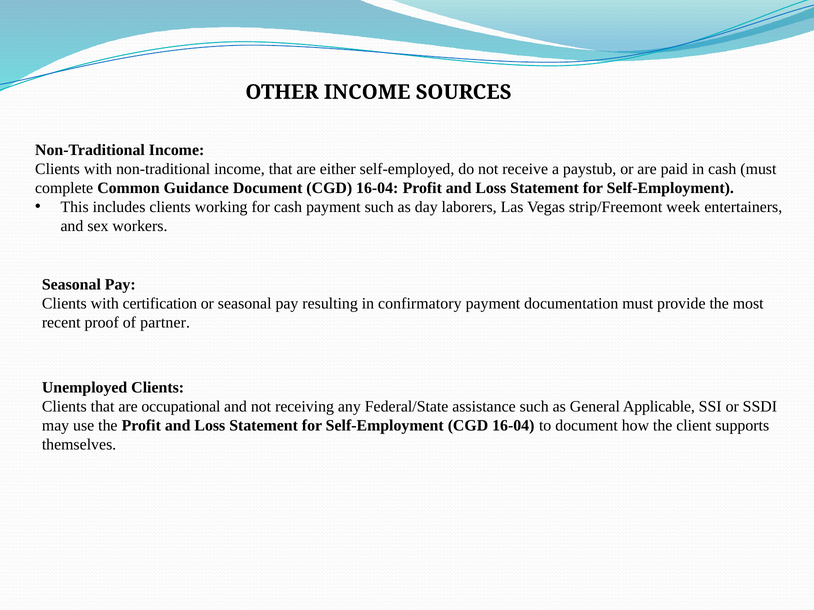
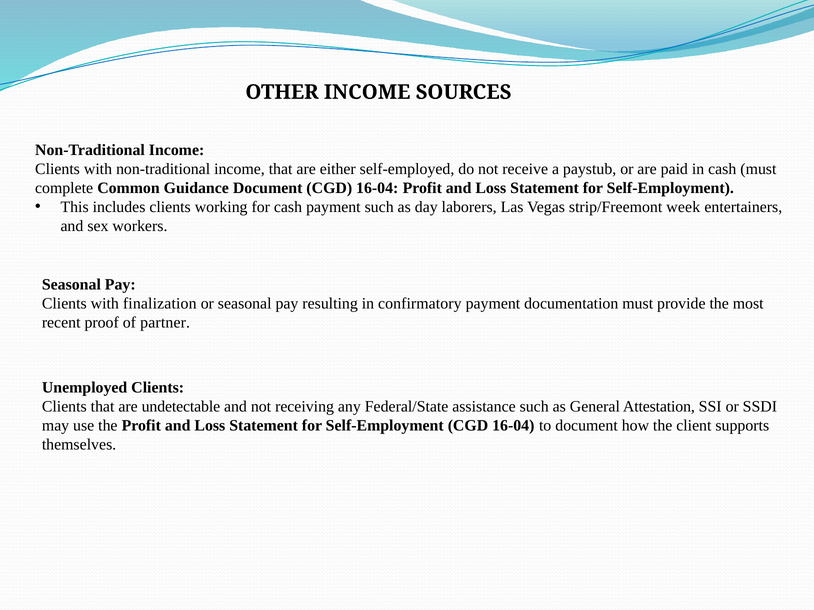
certification: certification -> finalization (160, 304)
occupational: occupational -> undetectable (181, 407)
Applicable: Applicable -> Attestation (659, 407)
